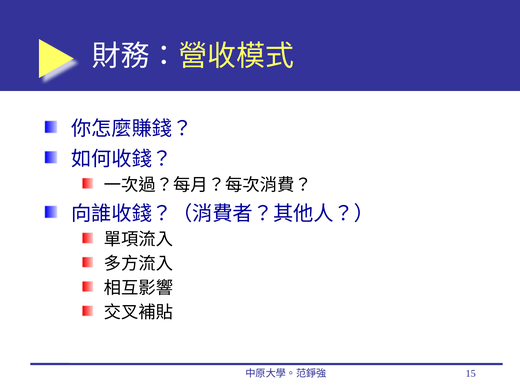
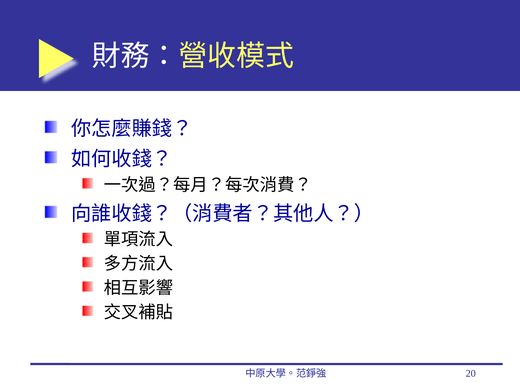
15: 15 -> 20 (471, 373)
